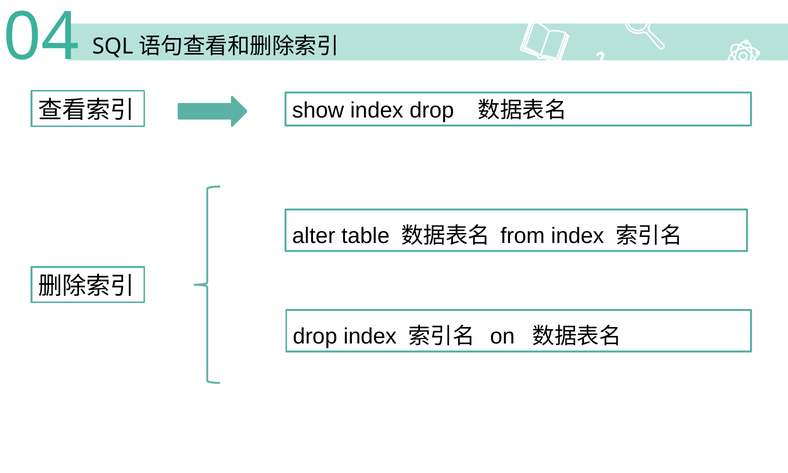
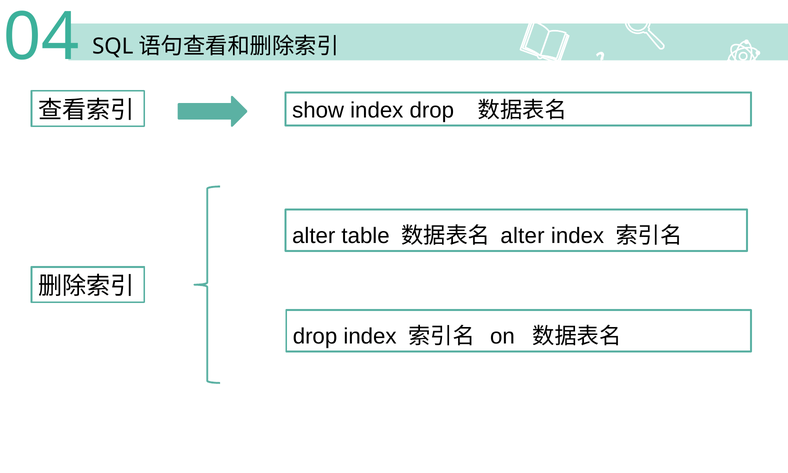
from: from -> alter (523, 236)
